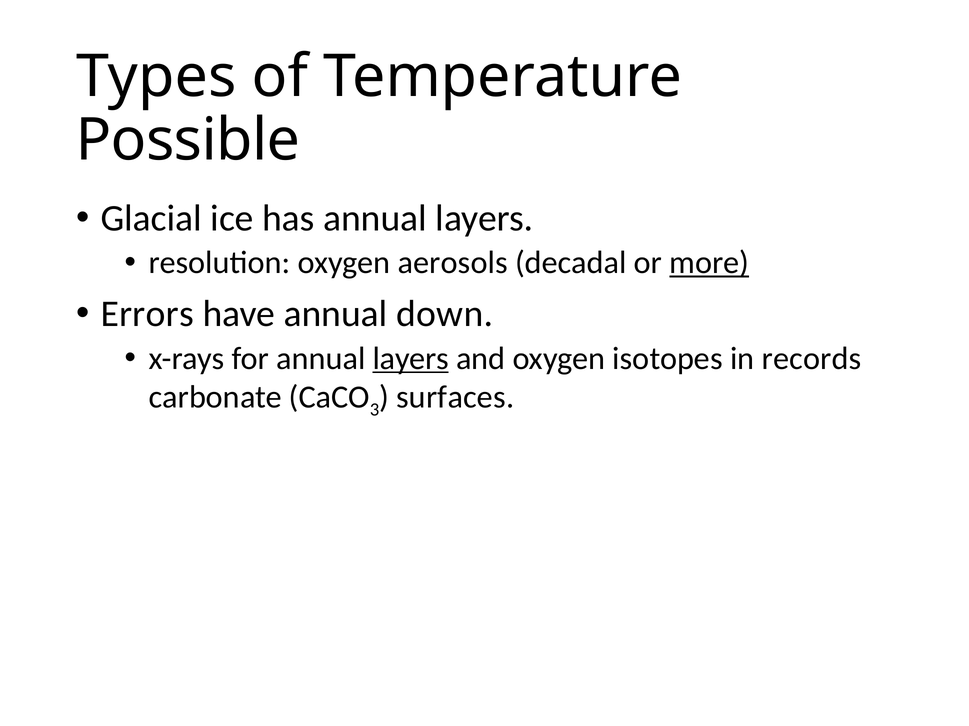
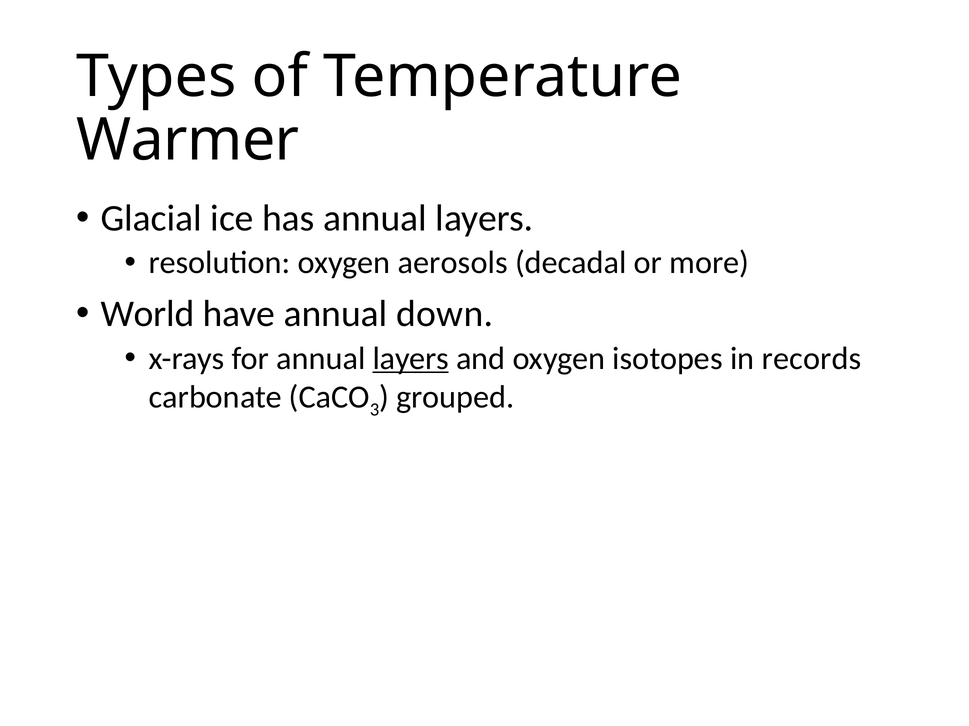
Possible: Possible -> Warmer (188, 140)
more underline: present -> none (709, 263)
Errors: Errors -> World (147, 314)
surfaces: surfaces -> grouped (455, 397)
